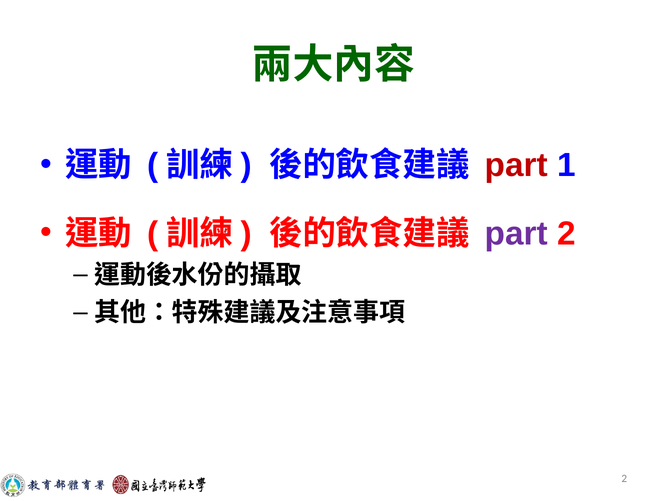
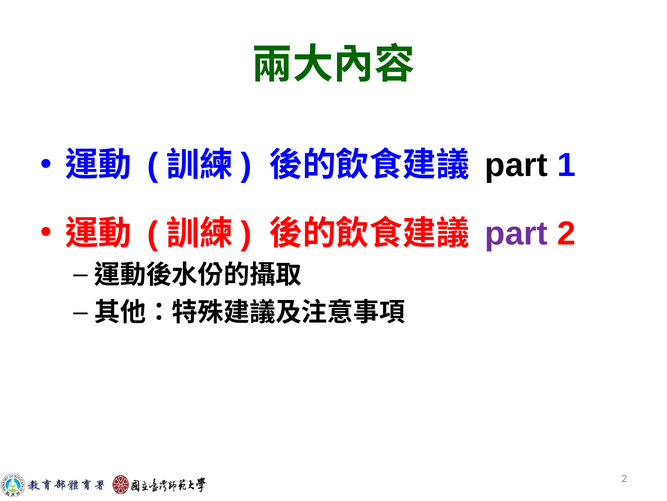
part colour: red -> black (516, 165)
